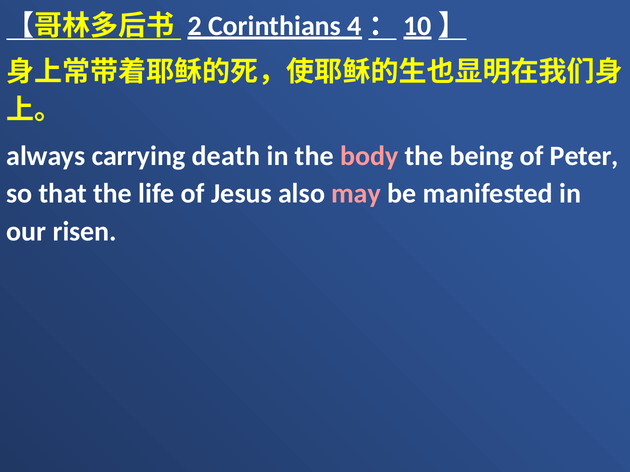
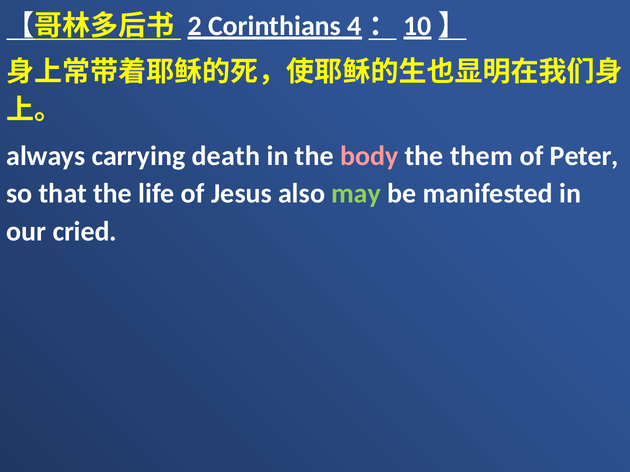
being: being -> them (482, 156)
may colour: pink -> light green (356, 194)
risen: risen -> cried (85, 232)
